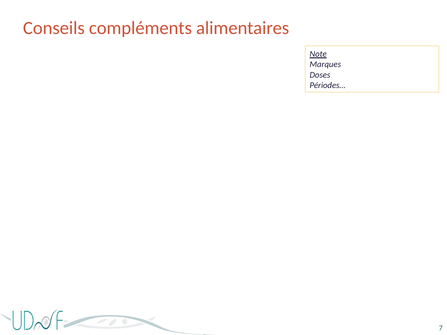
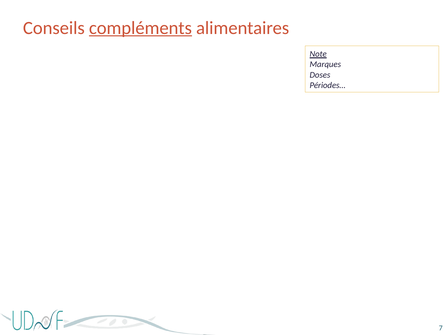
compléments underline: none -> present (140, 28)
